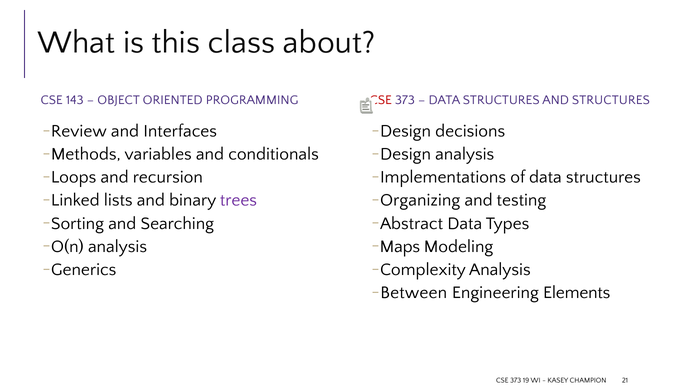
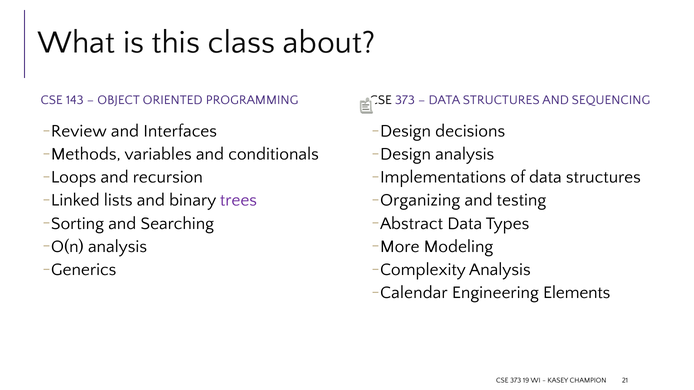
CSE colour: red -> black (381, 100)
AND STRUCTURES: STRUCTURES -> SEQUENCING (611, 100)
Maps: Maps -> More (400, 247)
Between: Between -> Calendar (414, 293)
